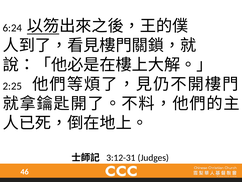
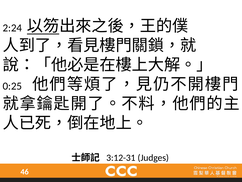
6:24: 6:24 -> 2:24 (12, 28)
2:25: 2:25 -> 0:25 (12, 86)
